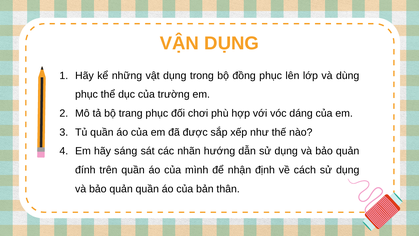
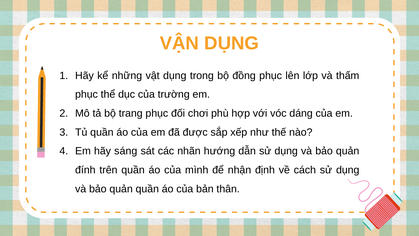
dùng: dùng -> thấm (348, 76)
